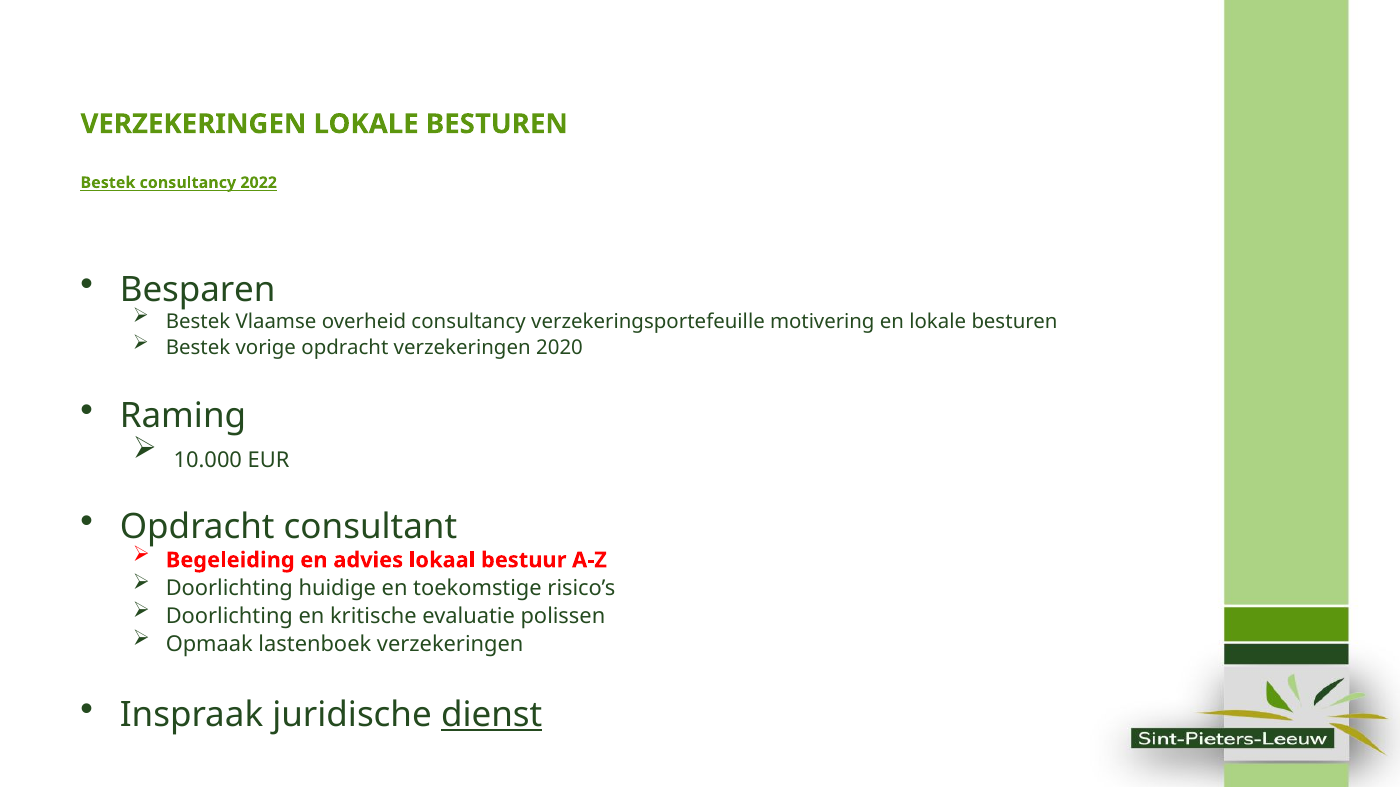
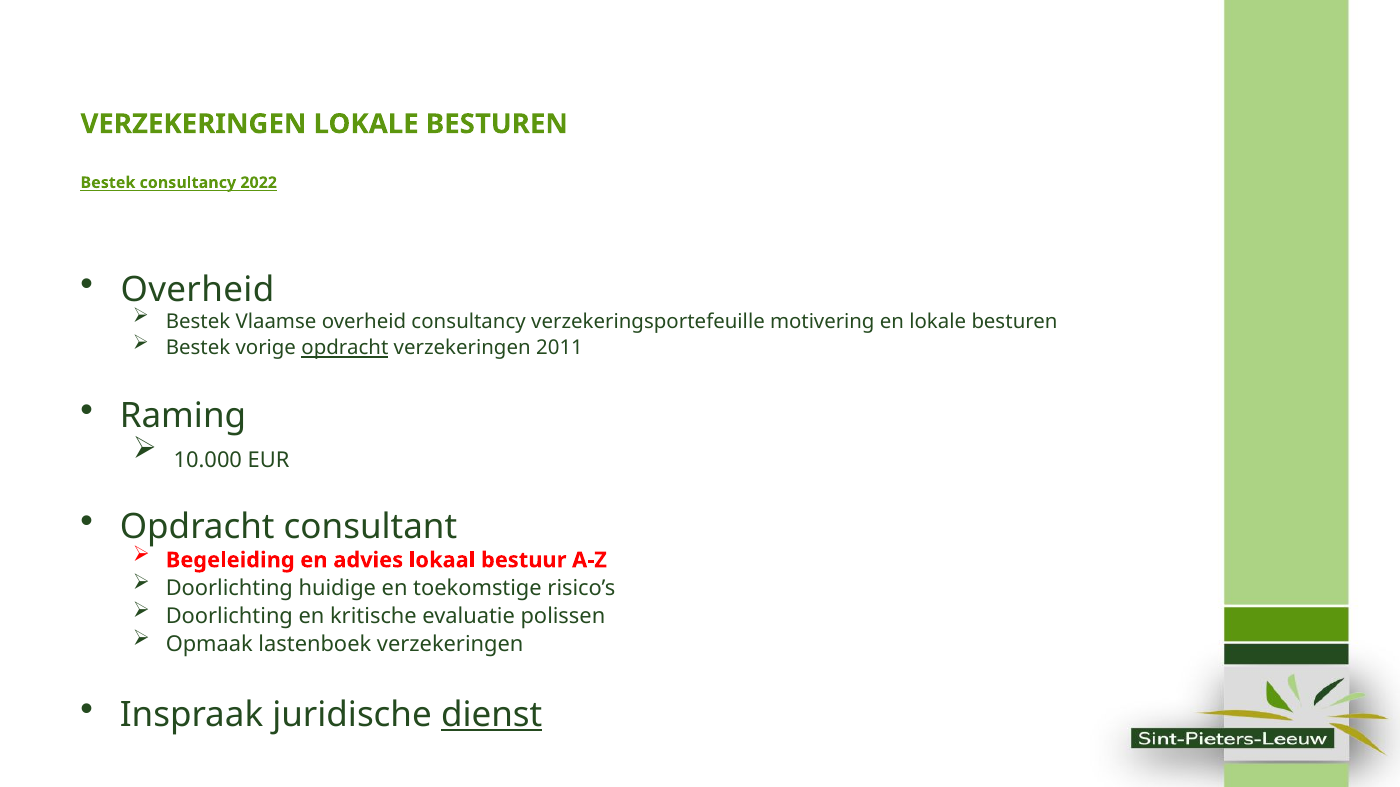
Besparen: Besparen -> Overheid (197, 290)
opdracht underline: none -> present (345, 348)
2020: 2020 -> 2011 (559, 348)
